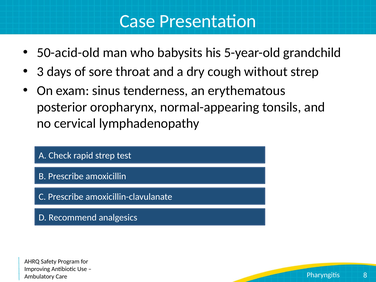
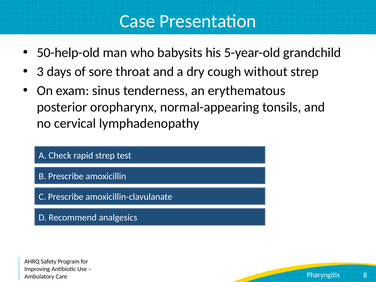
50-acid-old: 50-acid-old -> 50-help-old (68, 53)
